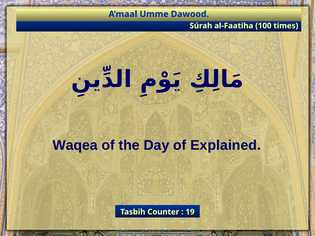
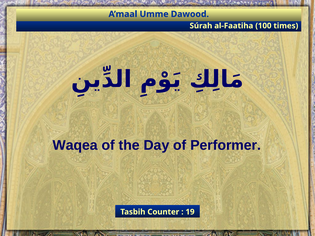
Explained: Explained -> Performer (226, 146)
